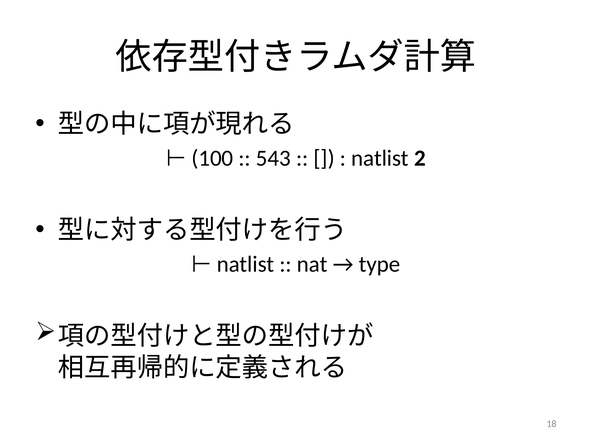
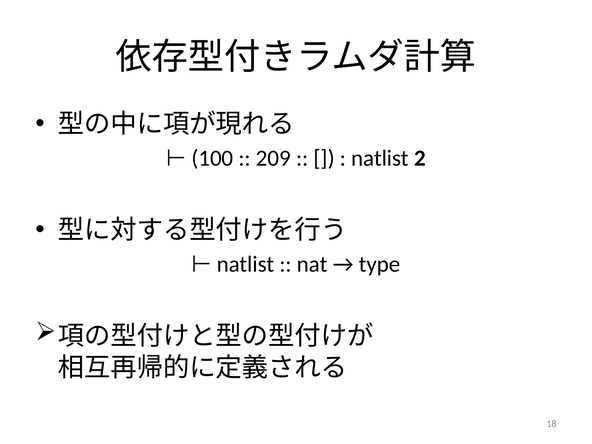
543: 543 -> 209 (273, 158)
